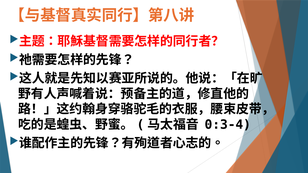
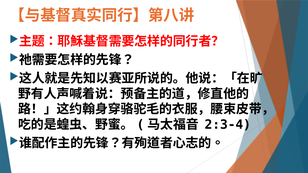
0:3-4: 0:3-4 -> 2:3-4 (228, 125)
